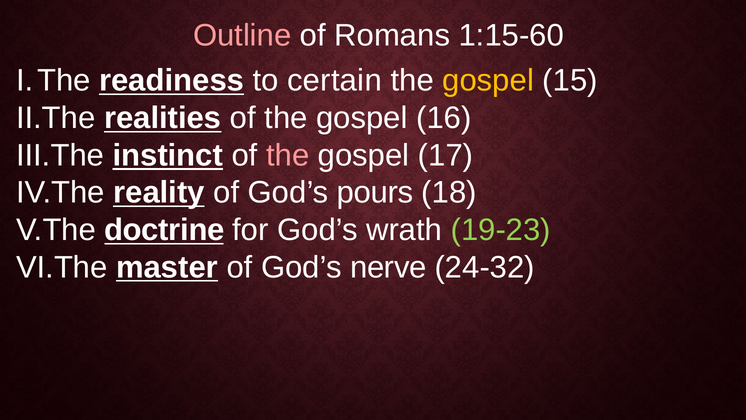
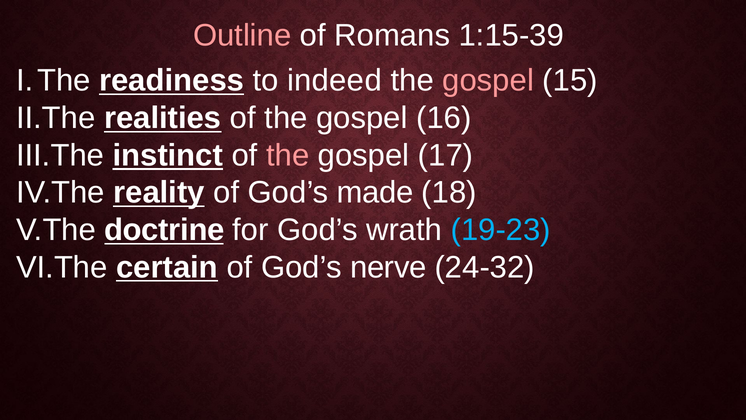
1:15-60: 1:15-60 -> 1:15-39 (511, 35)
certain: certain -> indeed (334, 81)
gospel colour: yellow -> pink (488, 81)
pours: pours -> made (375, 192)
19-23 colour: light green -> light blue (501, 230)
master: master -> certain (167, 267)
